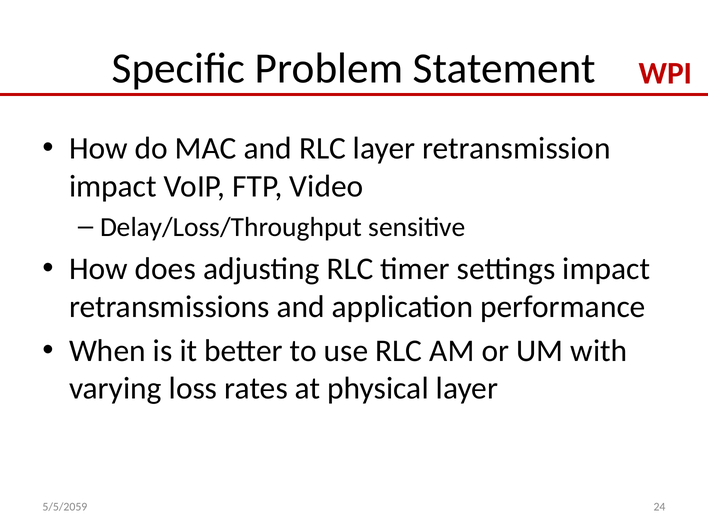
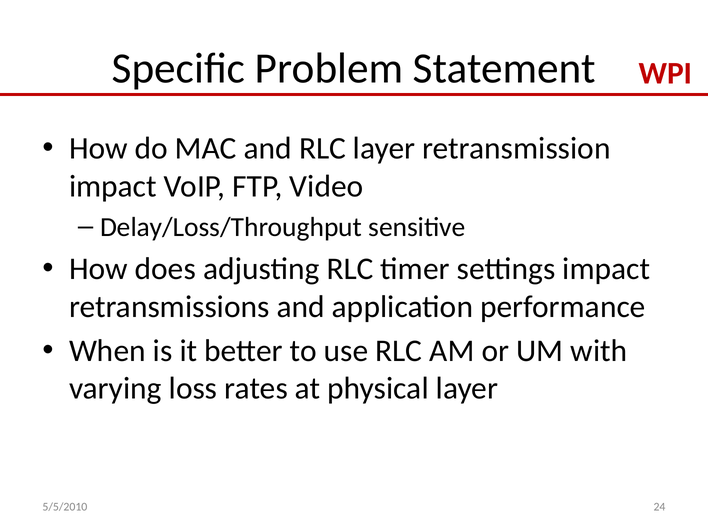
5/5/2059: 5/5/2059 -> 5/5/2010 (65, 507)
